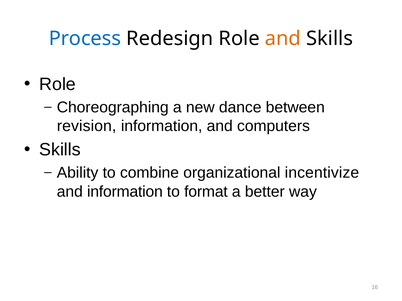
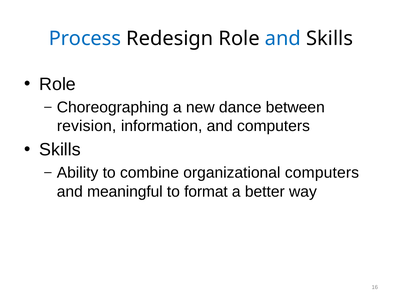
and colour: orange -> blue (283, 39)
organizational incentivize: incentivize -> computers (322, 173)
and information: information -> meaningful (125, 192)
